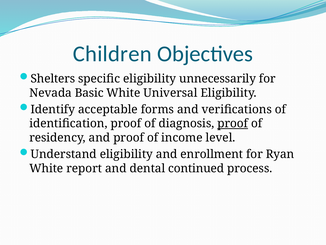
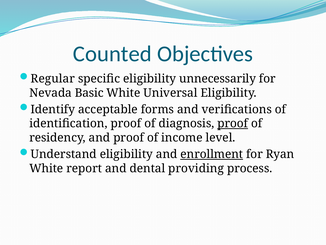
Children: Children -> Counted (112, 54)
Shelters: Shelters -> Regular (53, 79)
enrollment underline: none -> present (212, 154)
continued: continued -> providing (196, 168)
